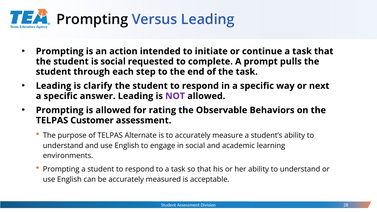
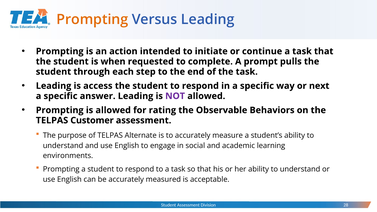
Prompting colour: black -> orange (92, 19)
is social: social -> when (113, 62)
clarify: clarify -> access (98, 86)
